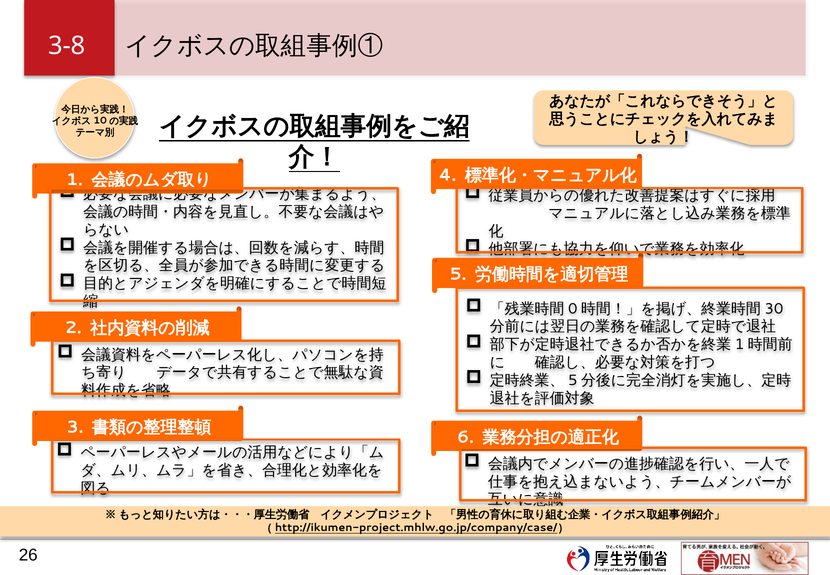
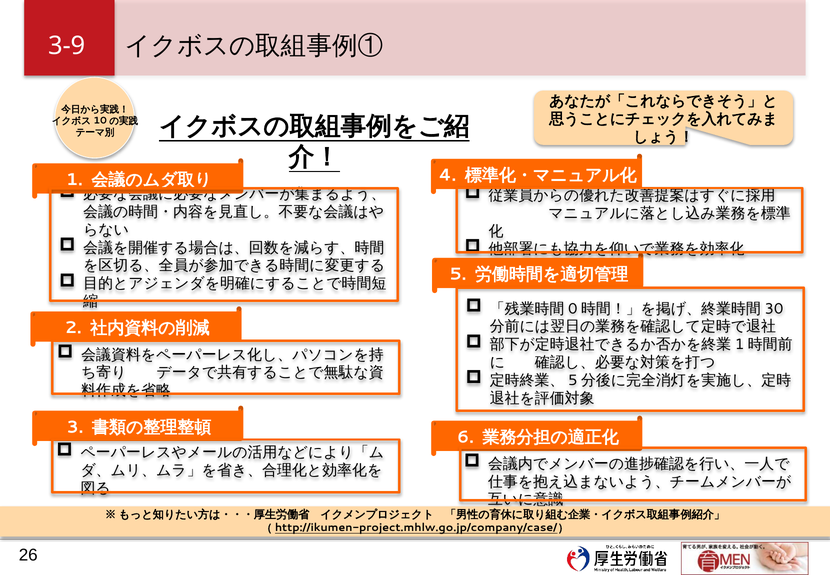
3-8: 3-8 -> 3-9 (67, 46)
